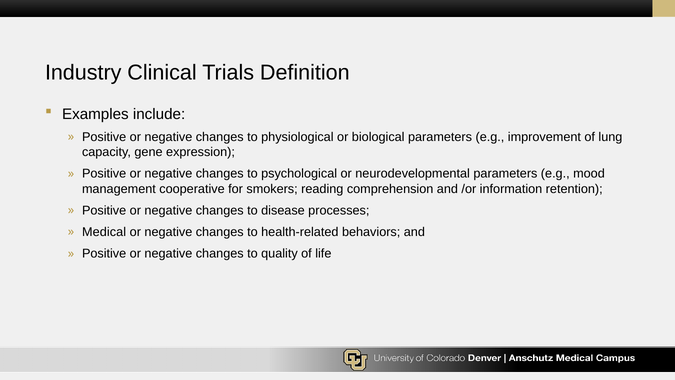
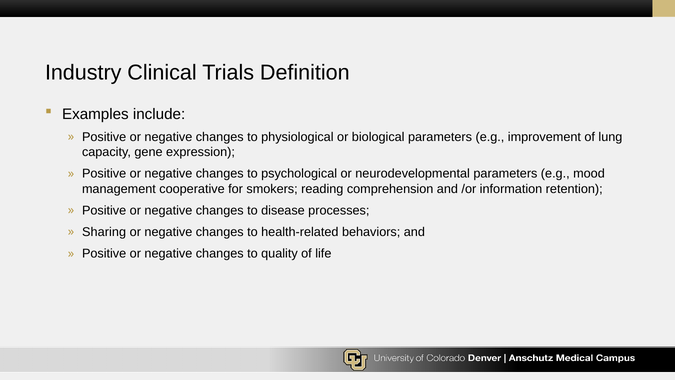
Medical: Medical -> Sharing (104, 232)
